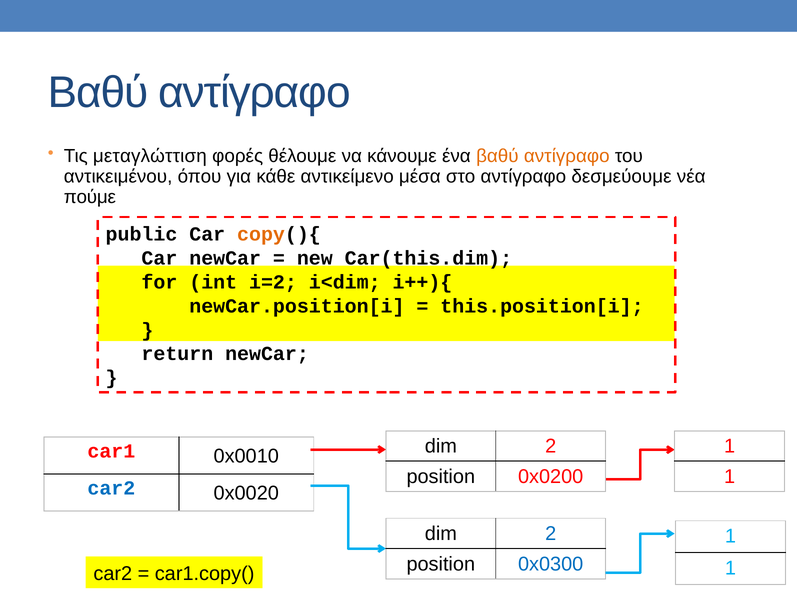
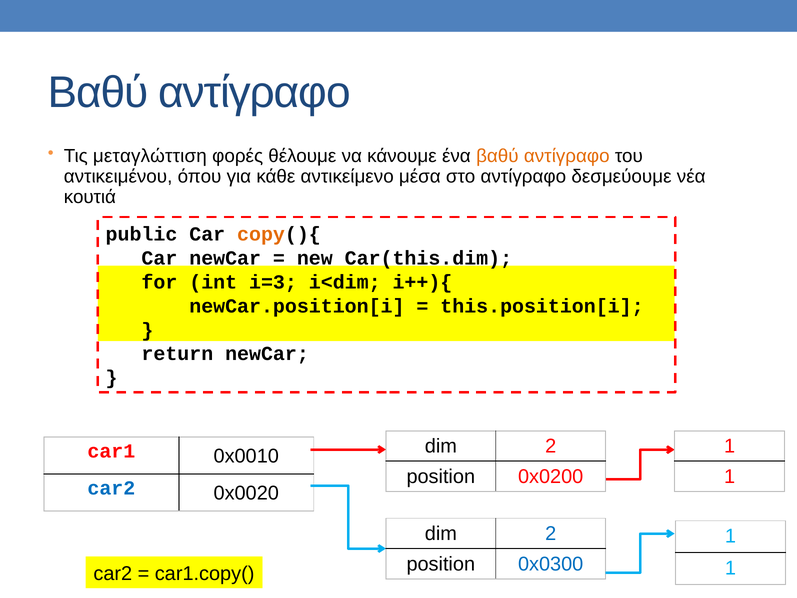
πούμε: πούμε -> κουτιά (90, 197)
i=2: i=2 -> i=3 (273, 282)
